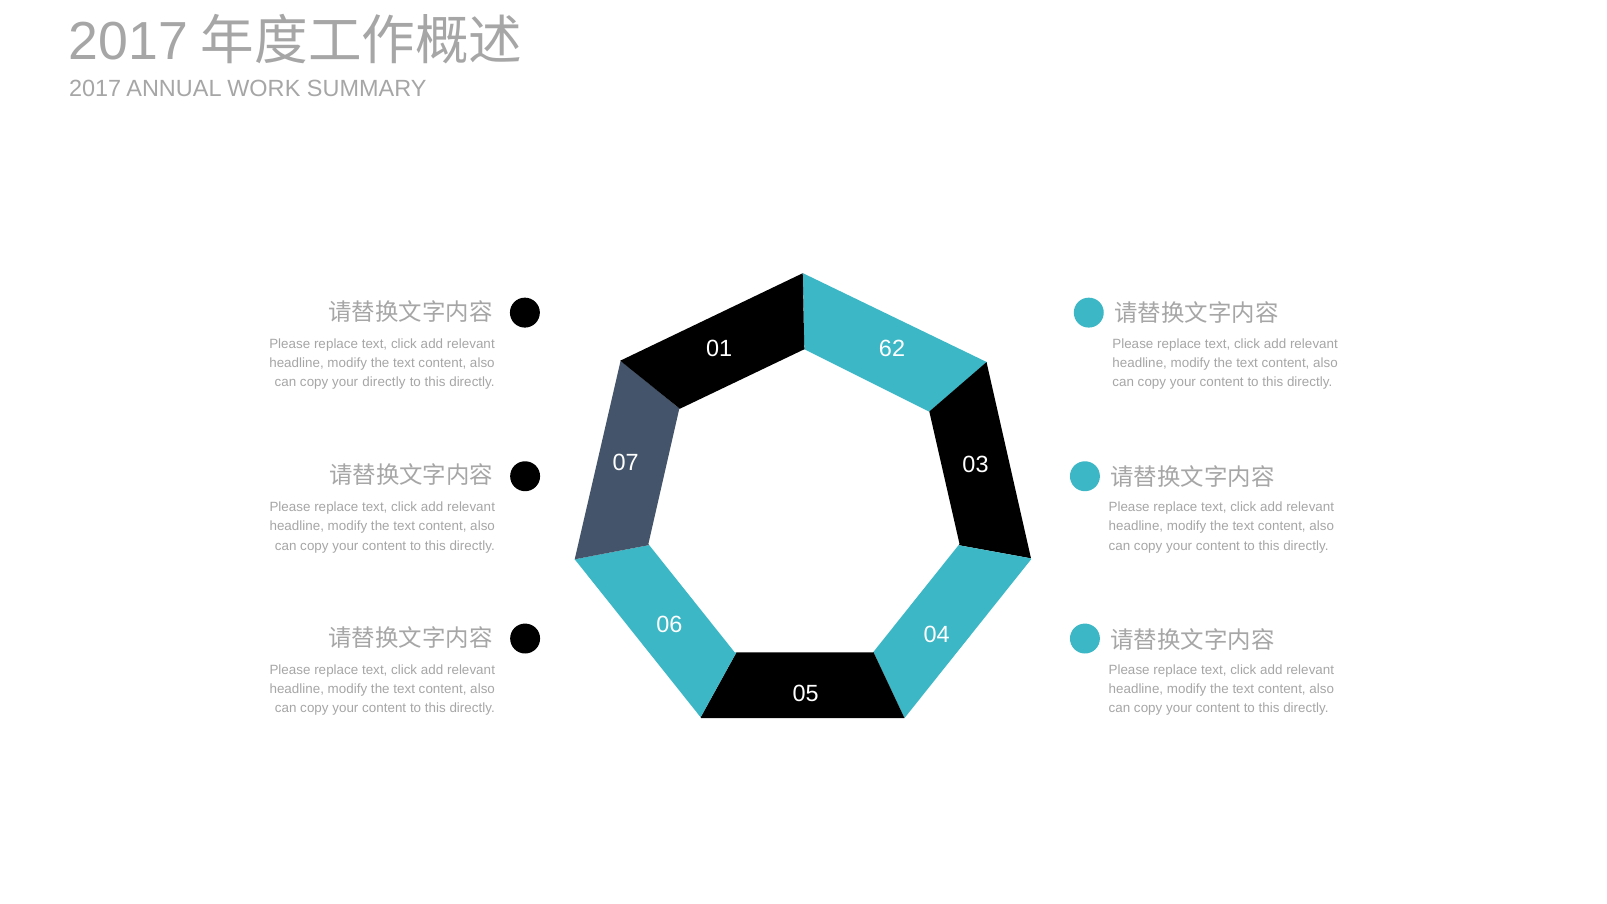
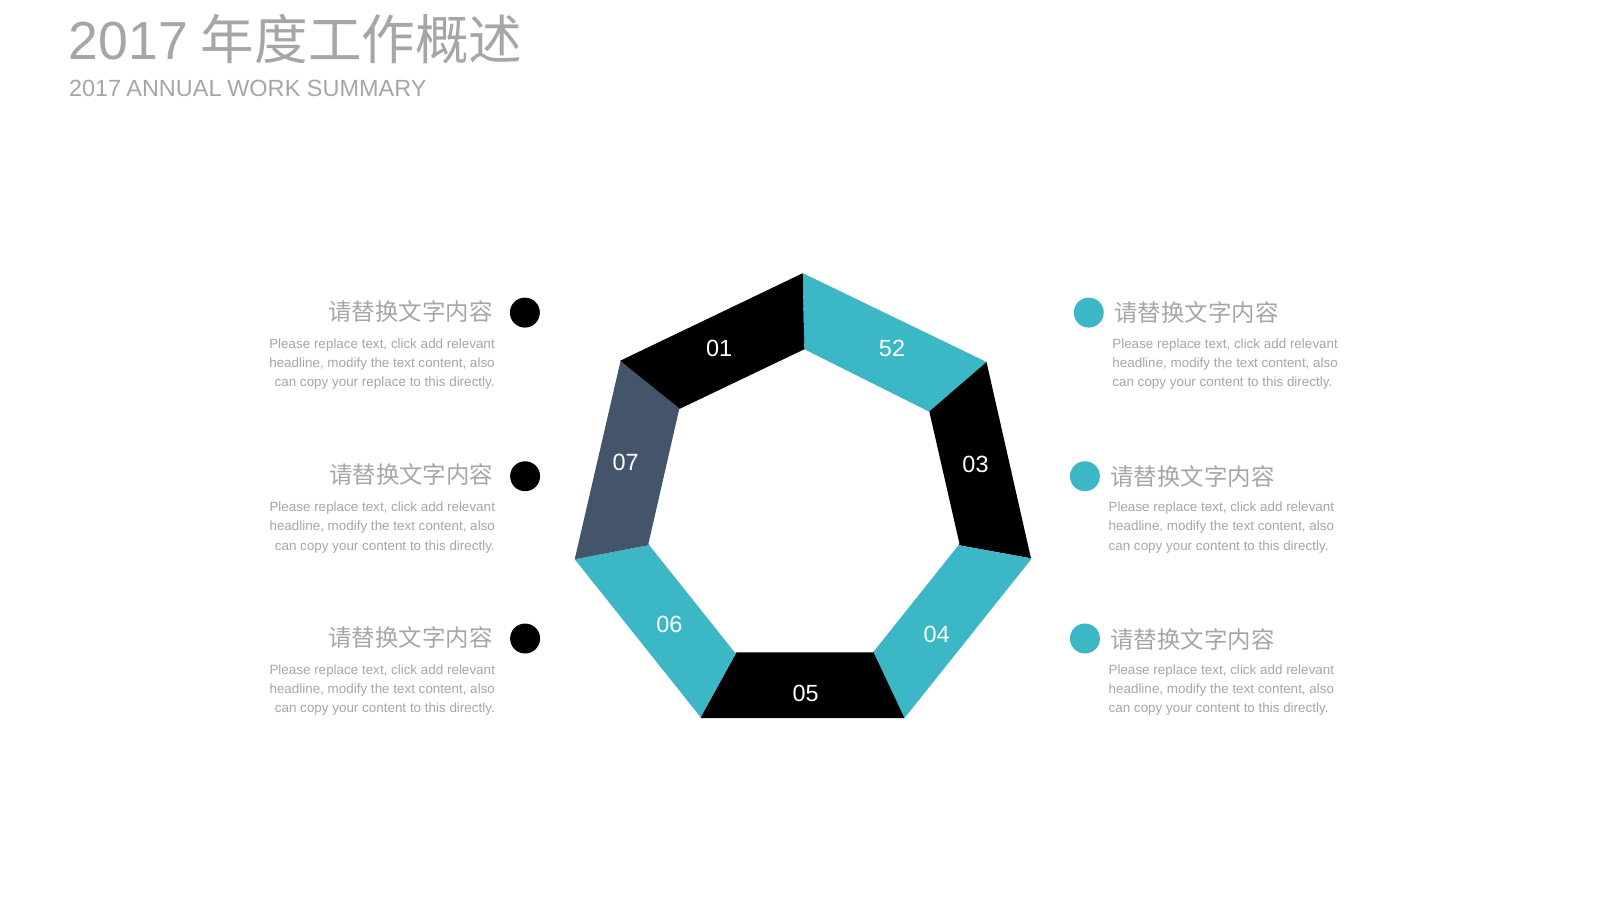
62: 62 -> 52 (892, 349)
your directly: directly -> replace (384, 382)
